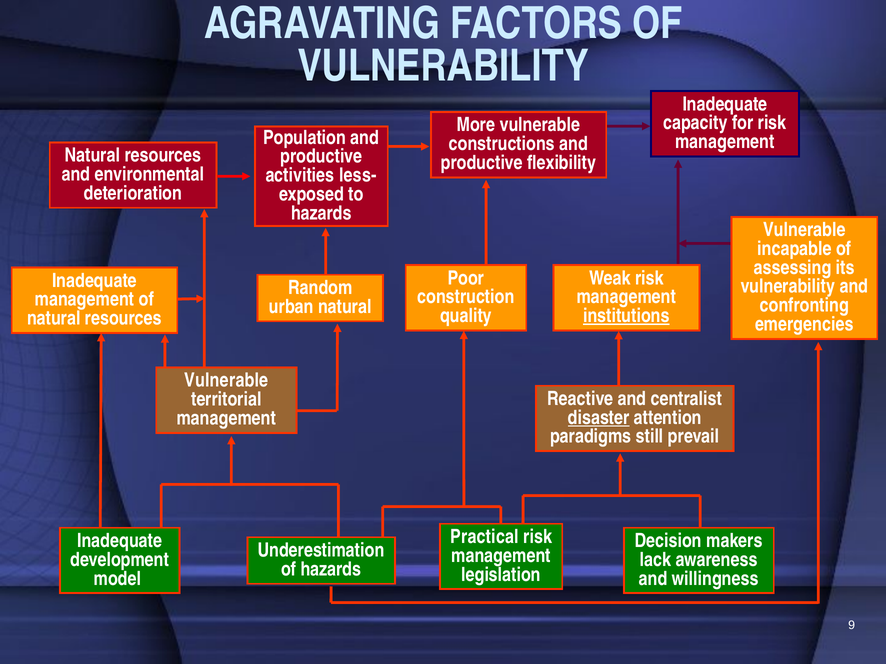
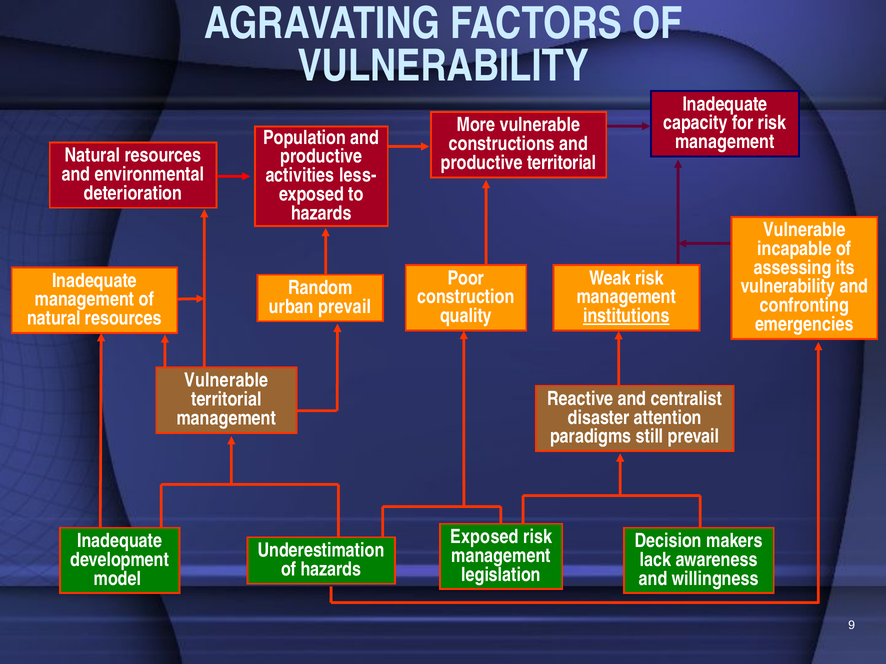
productive flexibility: flexibility -> territorial (562, 163)
urban natural: natural -> prevail (345, 307)
disaster underline: present -> none (599, 418)
Practical: Practical -> Exposed (484, 537)
